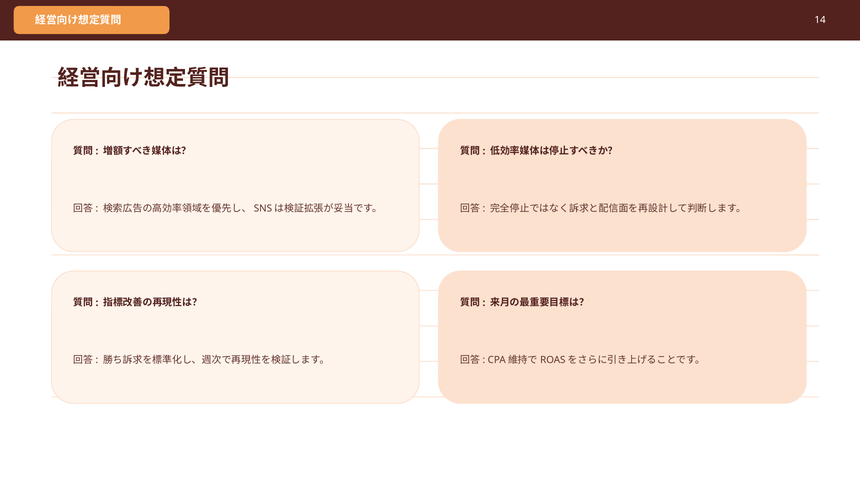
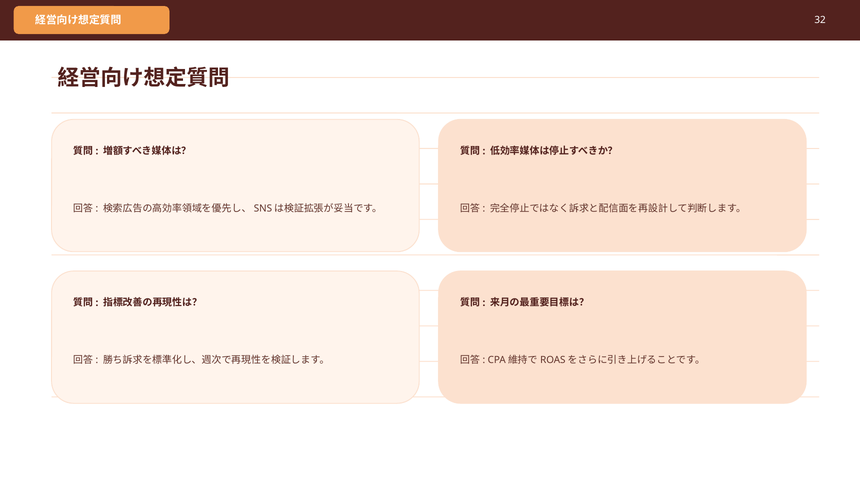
14: 14 -> 32 (820, 20)
